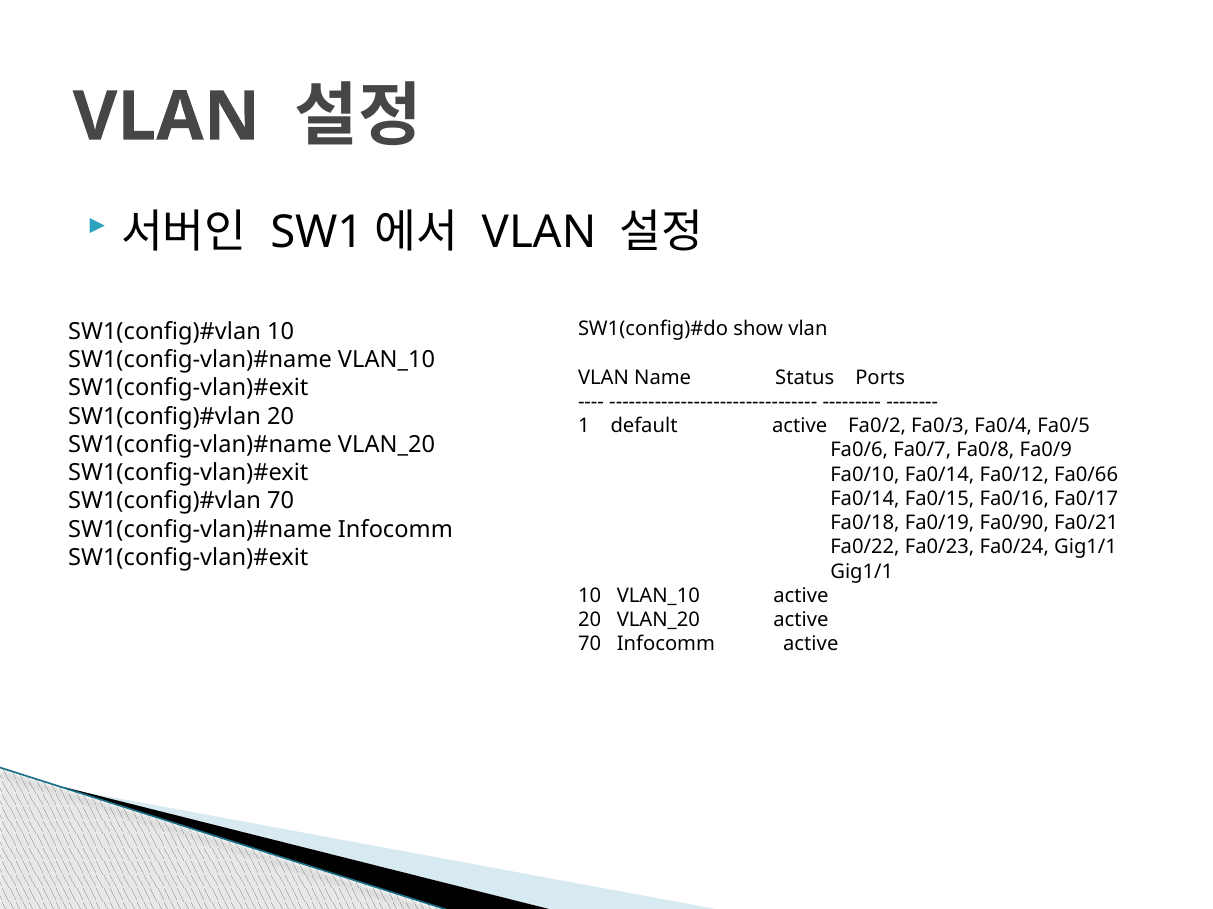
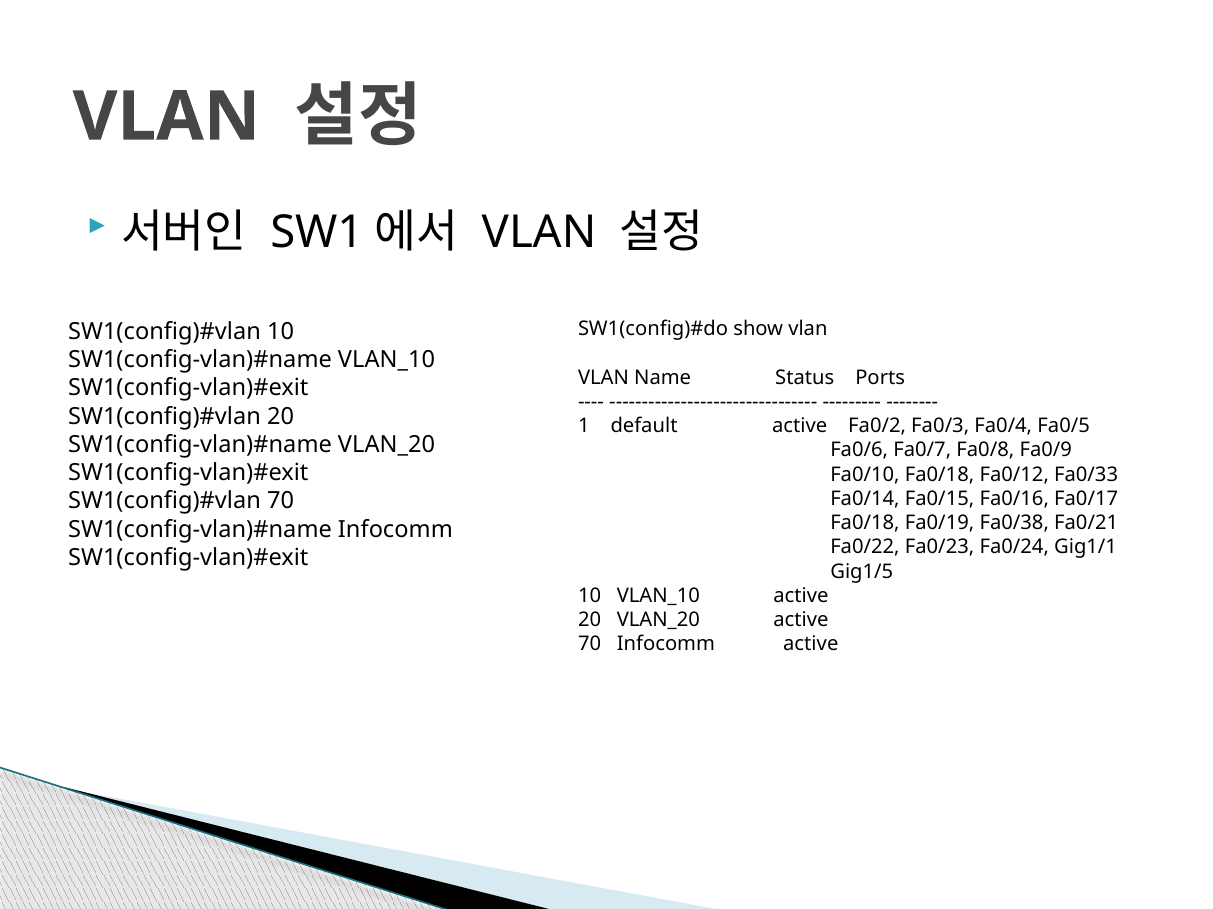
Fa0/10 Fa0/14: Fa0/14 -> Fa0/18 (940, 475)
Fa0/66: Fa0/66 -> Fa0/33 (1086, 475)
Fa0/90: Fa0/90 -> Fa0/38 (1014, 523)
Gig1/1: Gig1/1 -> Gig1/5 (862, 572)
